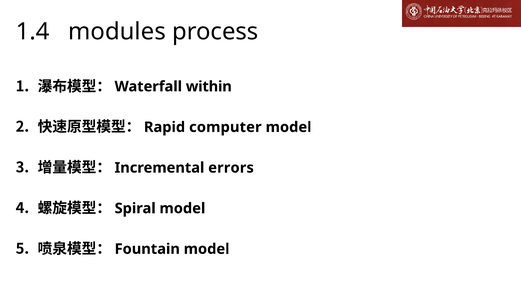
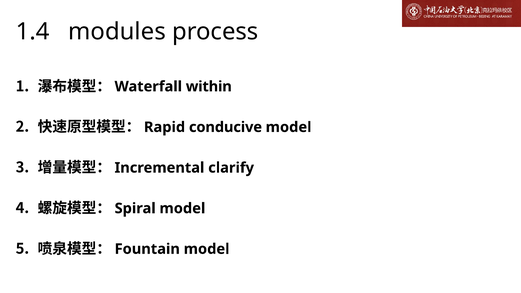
computer: computer -> conducive (225, 127)
errors: errors -> clarify (231, 168)
